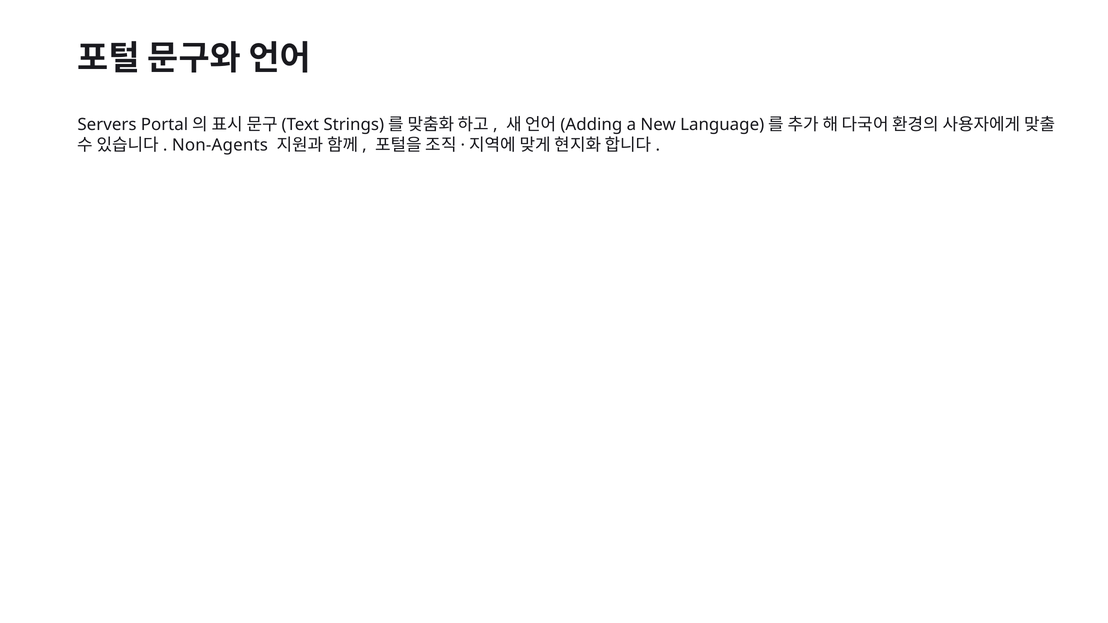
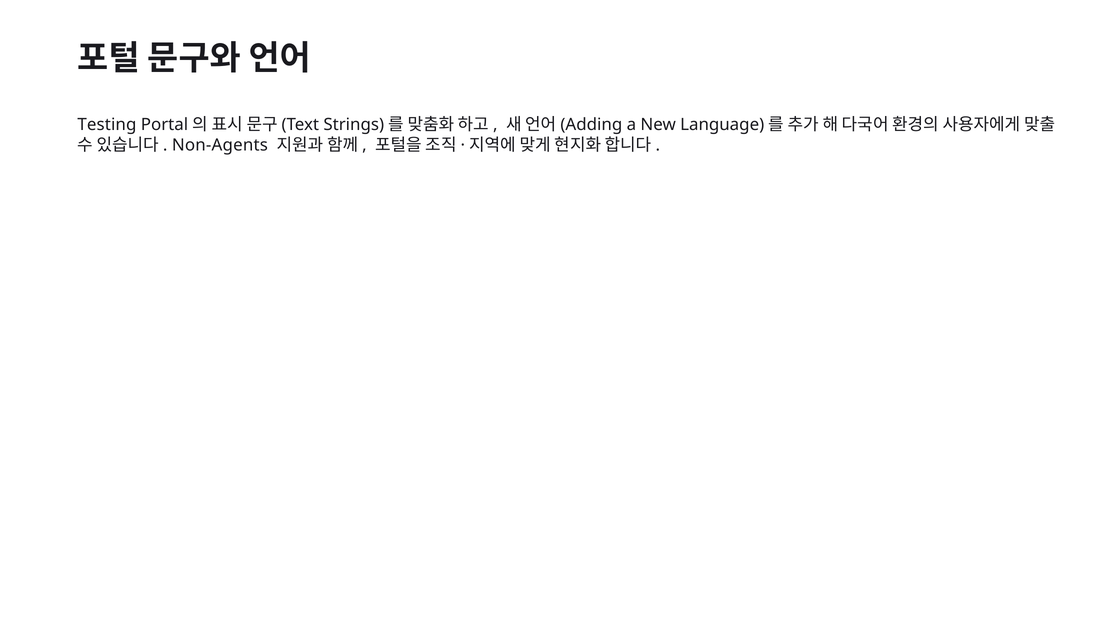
Servers: Servers -> Testing (107, 125)
